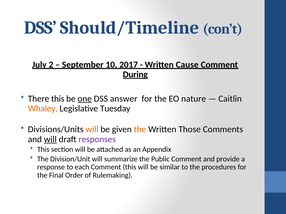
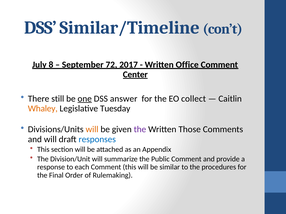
Should/Timeline: Should/Timeline -> Similar/Timeline (130, 28)
2: 2 -> 8 (51, 65)
10: 10 -> 72 (111, 65)
Cause: Cause -> Office (187, 65)
During: During -> Center (135, 75)
There this: this -> still (58, 99)
nature: nature -> collect (194, 99)
the colour: orange -> purple (140, 130)
will underline: present -> none (50, 140)
responses colour: purple -> blue (97, 140)
